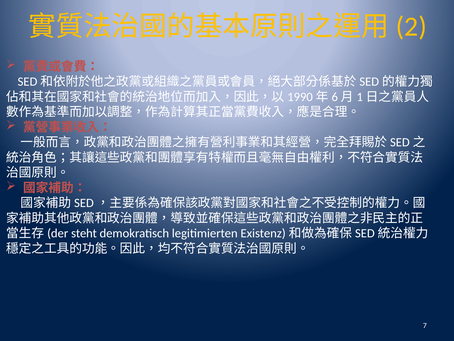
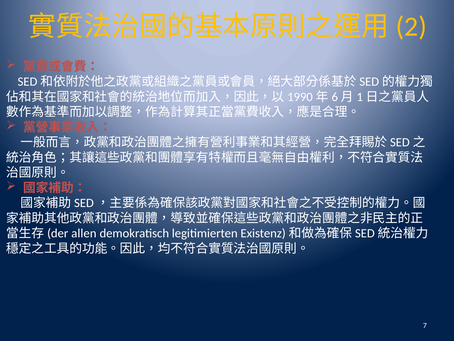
steht: steht -> allen (84, 233)
